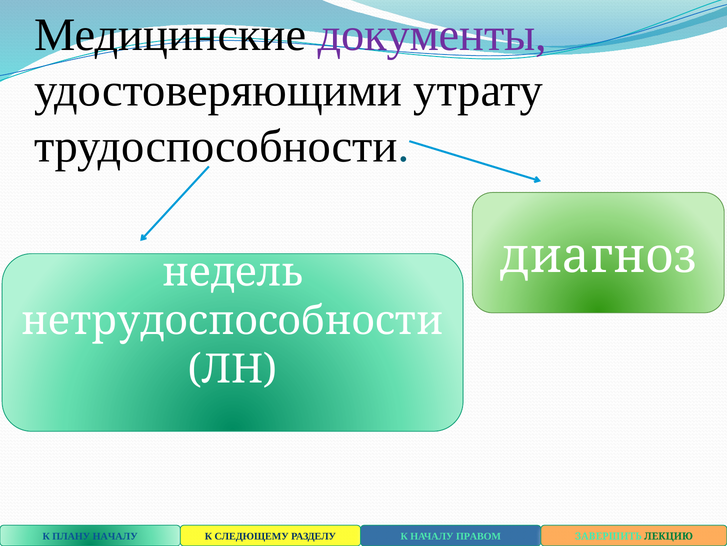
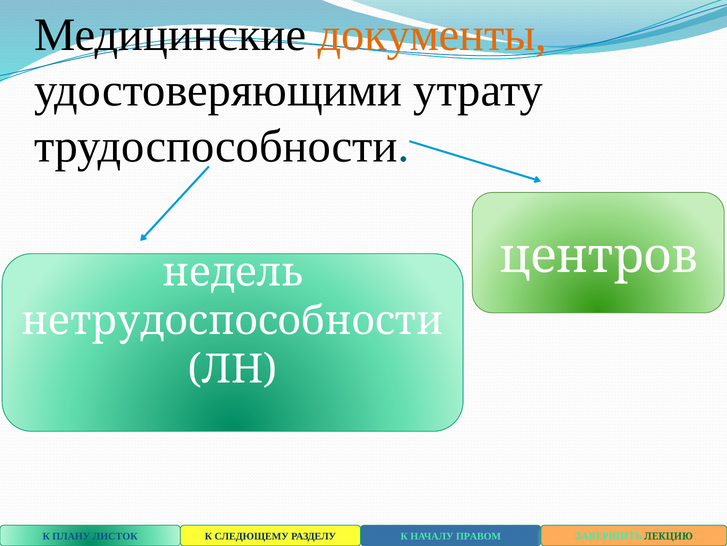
документы colour: purple -> orange (432, 35)
диагноз: диагноз -> центров (598, 256)
ПЛАНУ НАЧАЛУ: НАЧАЛУ -> ЛИСТОК (115, 536)
